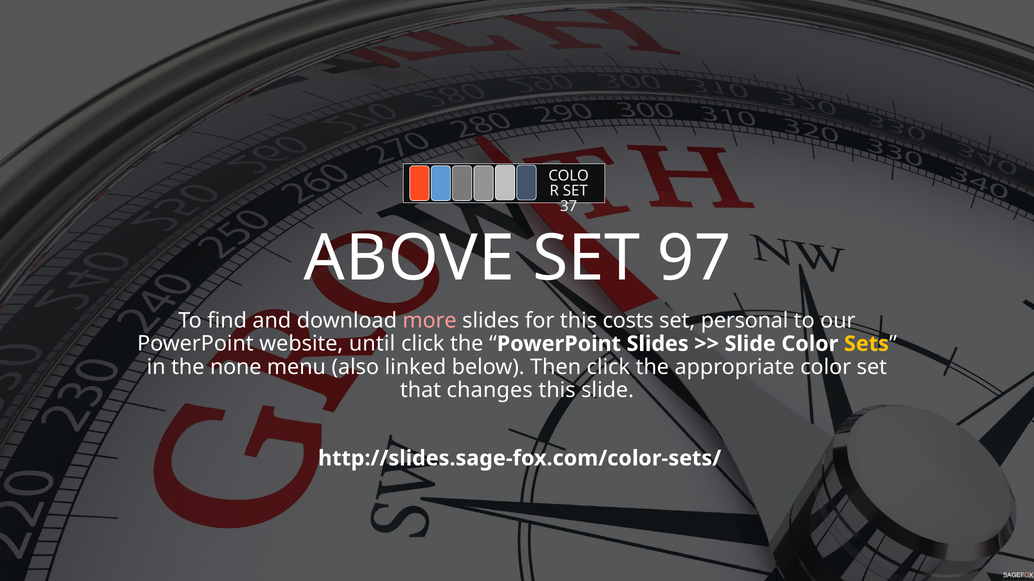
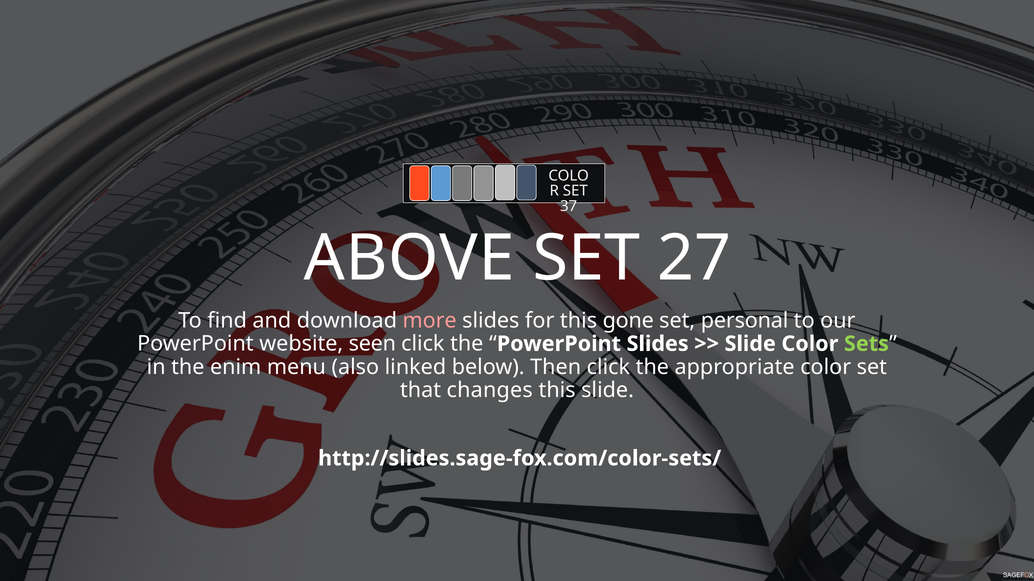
97: 97 -> 27 (694, 258)
costs: costs -> gone (628, 321)
until: until -> seen (372, 344)
Sets colour: yellow -> light green (866, 344)
none: none -> enim (236, 367)
